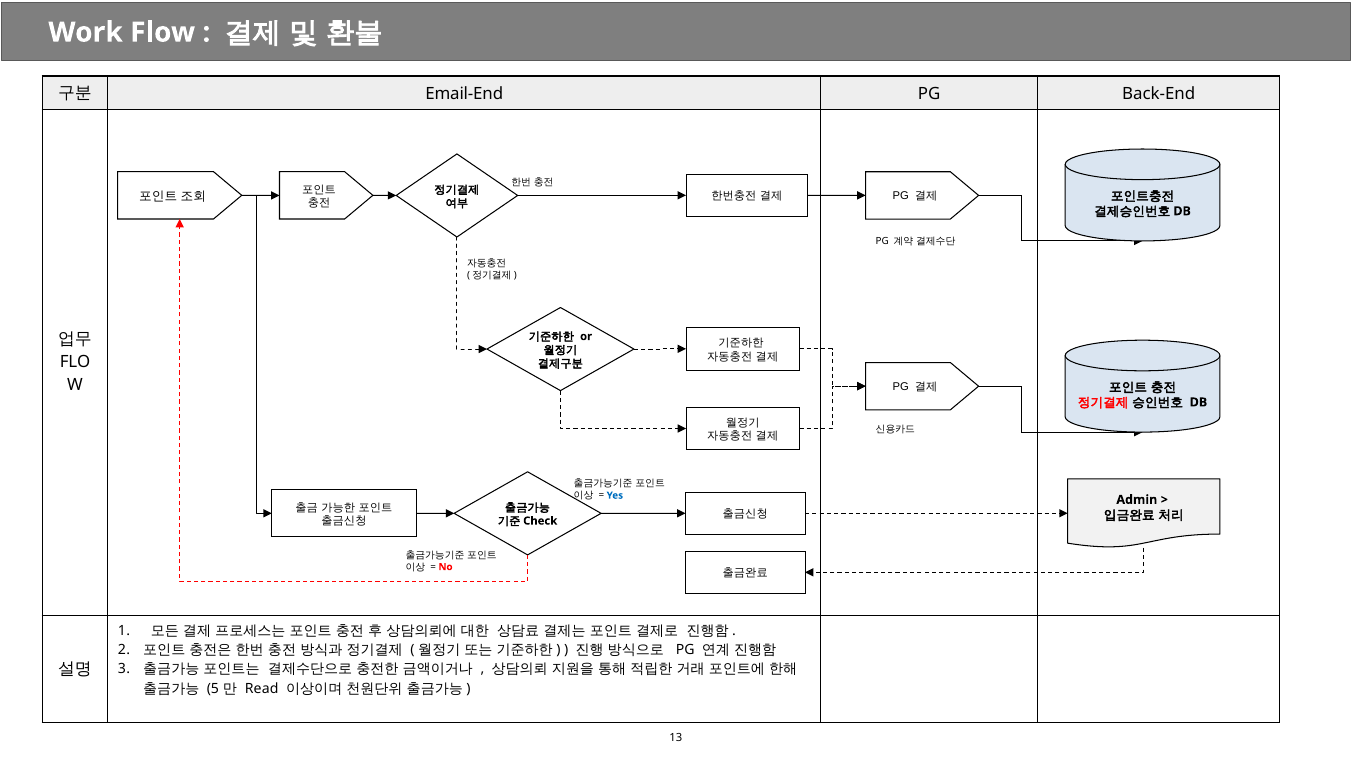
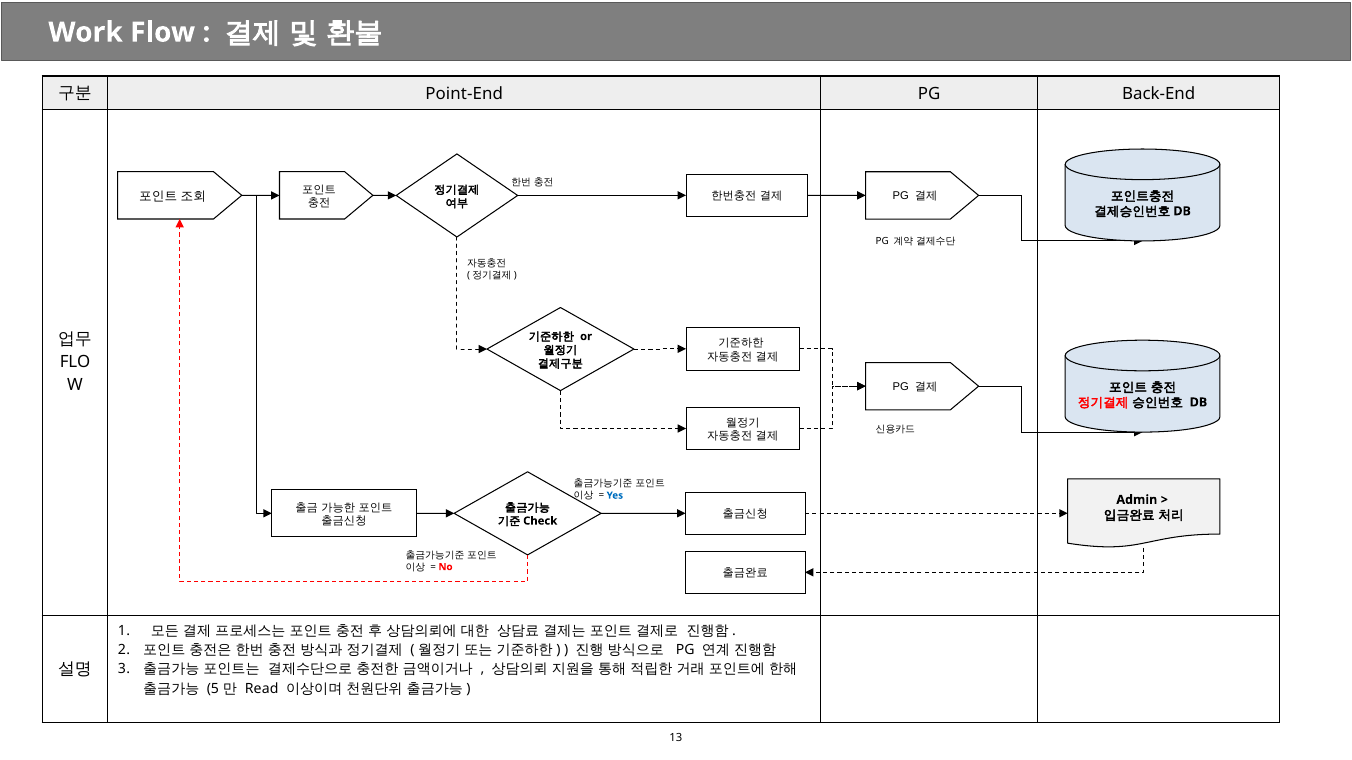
Email-End: Email-End -> Point-End (464, 94)
